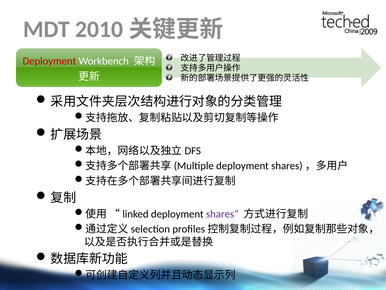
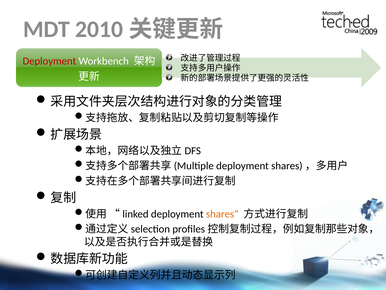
shares colour: purple -> orange (222, 214)
